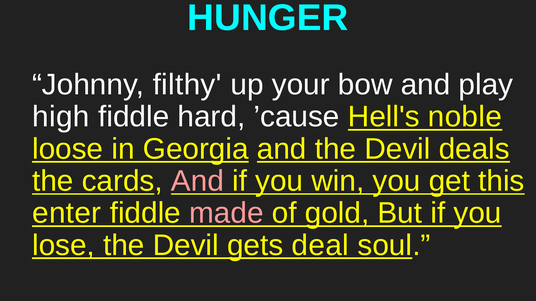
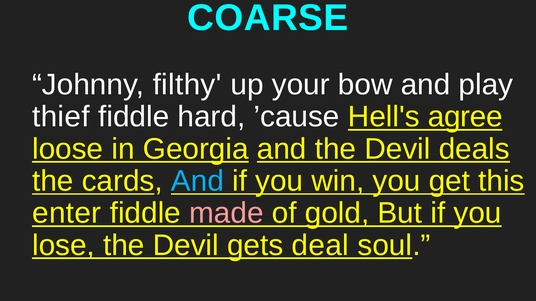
HUNGER: HUNGER -> COARSE (268, 18)
high: high -> thief (61, 117)
noble: noble -> agree (465, 117)
And colour: pink -> light blue (197, 181)
